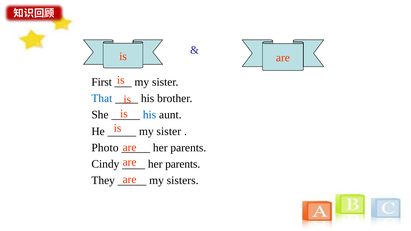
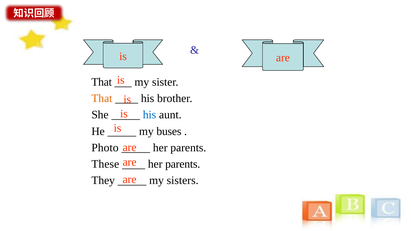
First: First -> That (102, 82)
That colour: blue -> orange (102, 98)
sister: sister -> buses (169, 131)
Cindy: Cindy -> These (105, 164)
